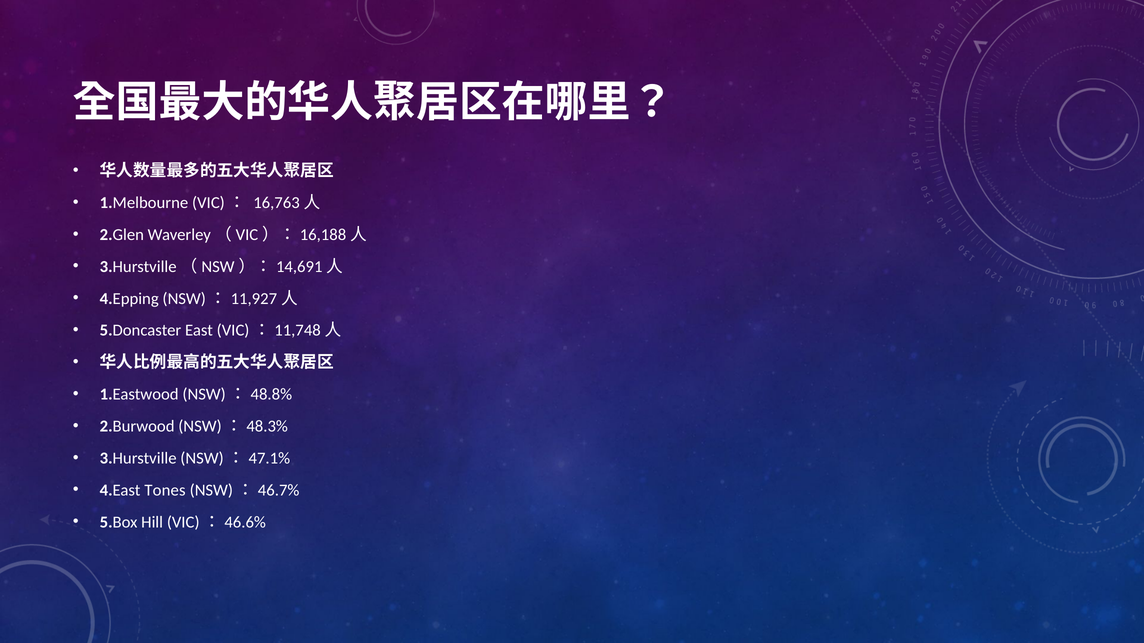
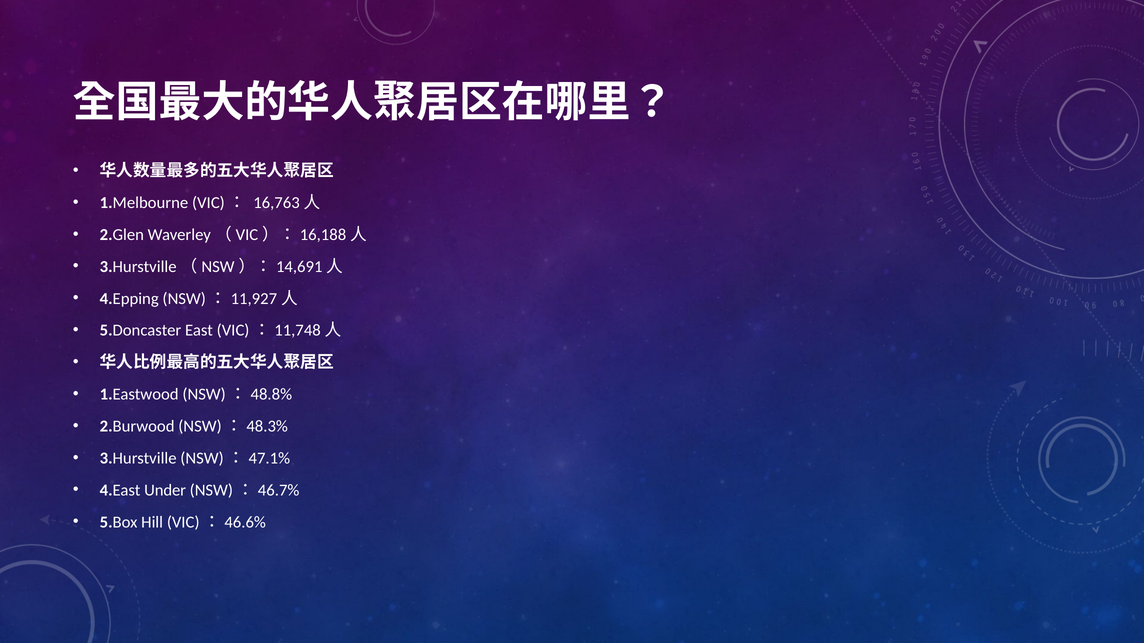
Tones: Tones -> Under (165, 491)
